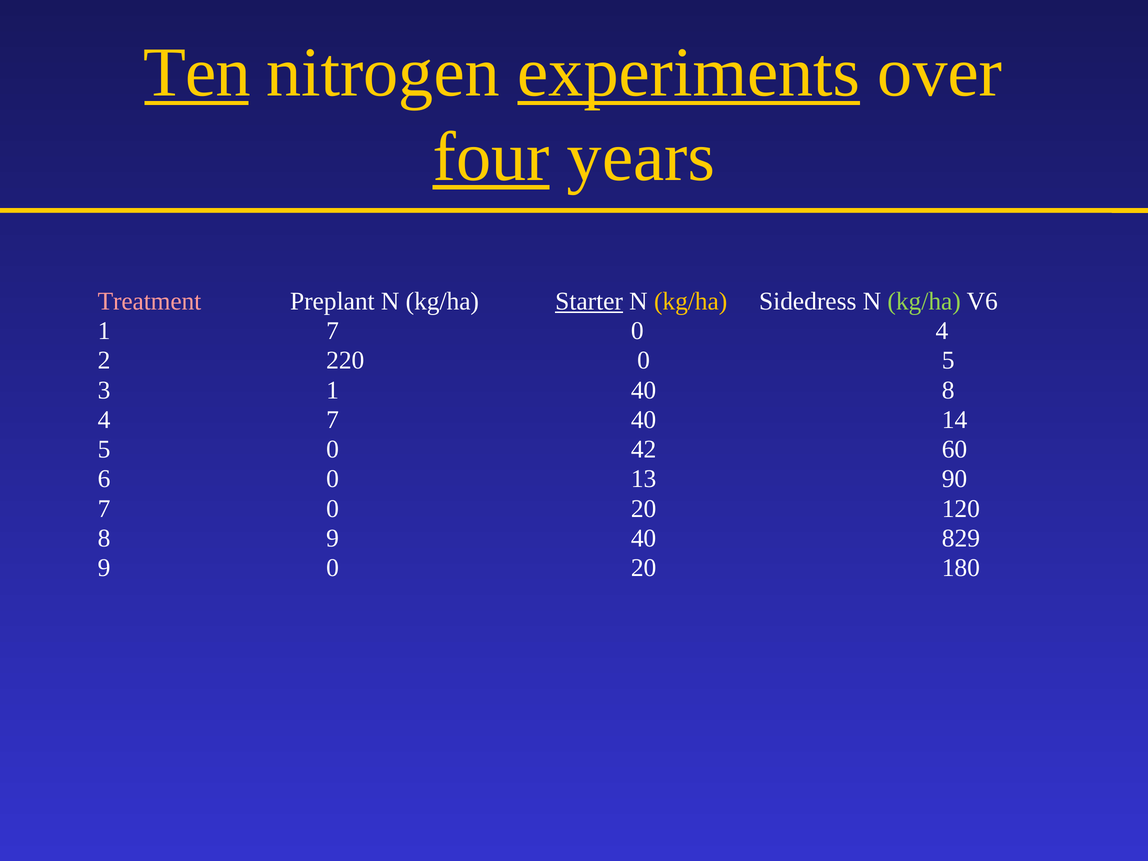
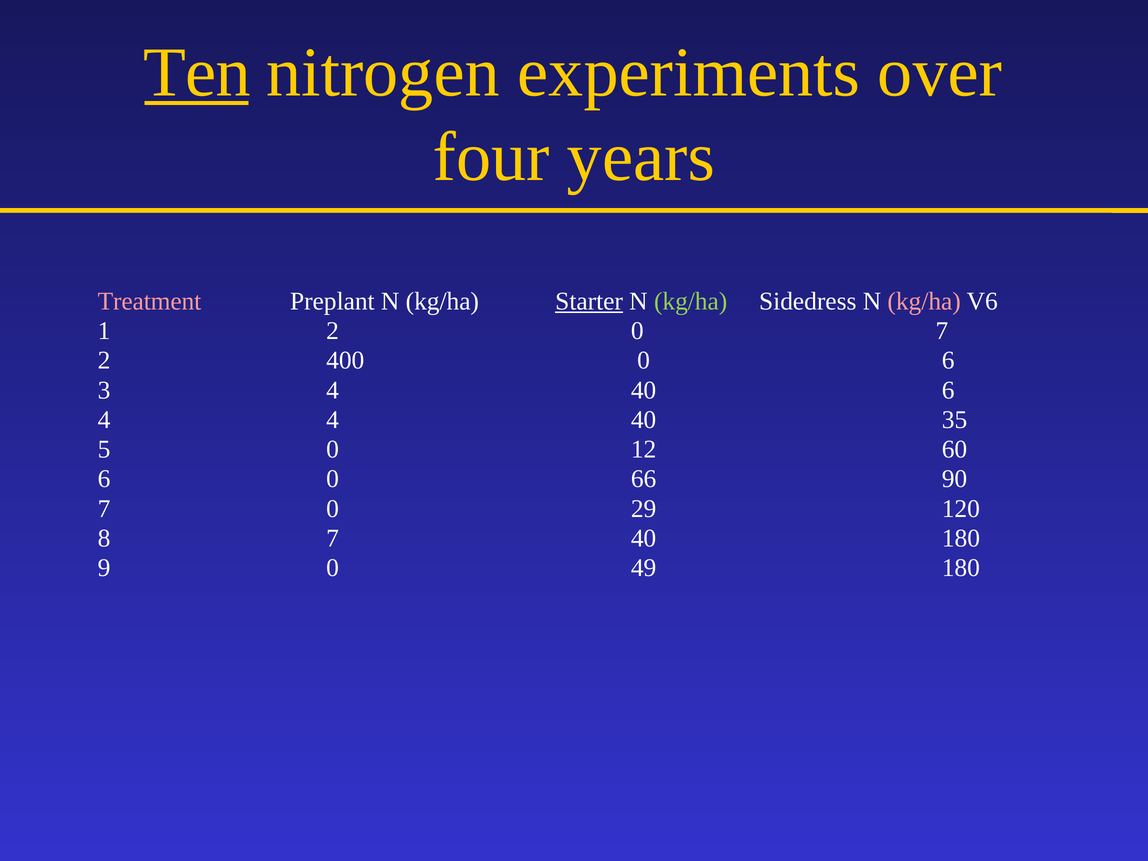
experiments underline: present -> none (689, 73)
four underline: present -> none (491, 157)
kg/ha colour: yellow -> light green (691, 301)
kg/ha colour: light green -> pink (924, 301)
1 7: 7 -> 2 (333, 331)
0 4: 4 -> 7 (942, 331)
220: 220 -> 400 (345, 361)
0 5: 5 -> 6 (948, 361)
3 1: 1 -> 4 (333, 390)
40 8: 8 -> 6 (948, 390)
4 7: 7 -> 4 (333, 420)
14: 14 -> 35 (955, 420)
42: 42 -> 12 (644, 449)
13: 13 -> 66 (644, 479)
7 0 20: 20 -> 29 (644, 509)
8 9: 9 -> 7 (333, 538)
40 829: 829 -> 180 (961, 538)
9 0 20: 20 -> 49 (644, 568)
